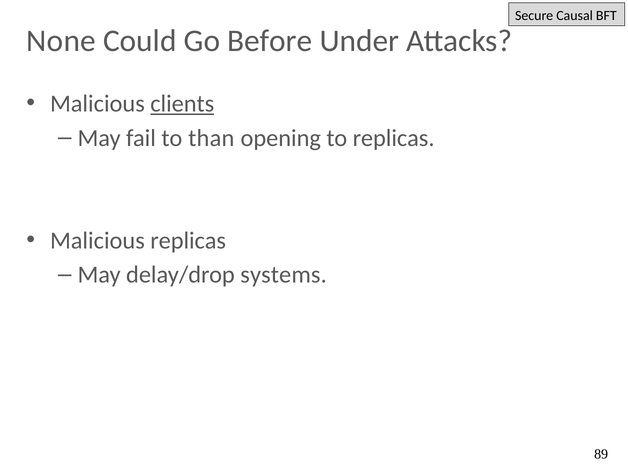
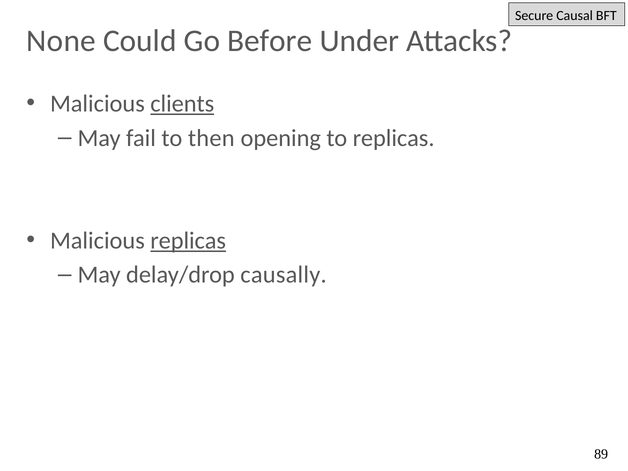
than: than -> then (211, 138)
replicas underline: none -> present (188, 241)
systems: systems -> causally (284, 275)
